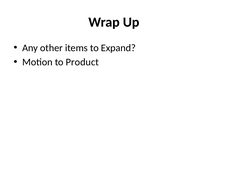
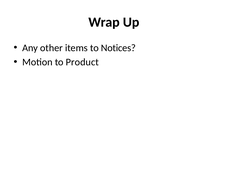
Expand: Expand -> Notices (118, 48)
